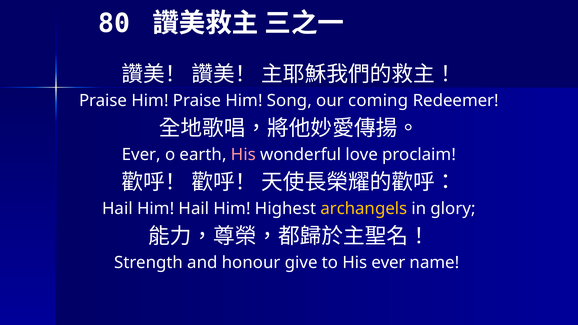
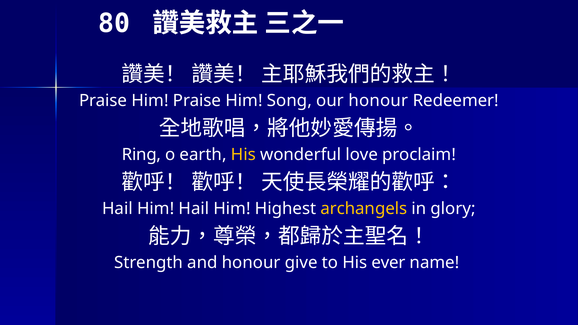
our coming: coming -> honour (378, 101)
Ever: Ever -> Ring (141, 155)
His colour: pink -> yellow (243, 155)
